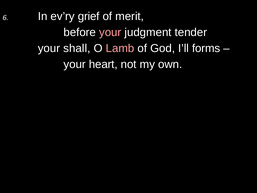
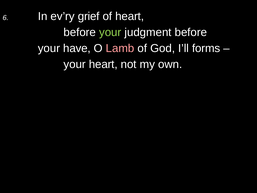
of merit: merit -> heart (130, 16)
your colour: pink -> light green (110, 32)
judgment tender: tender -> before (191, 32)
shall: shall -> have (77, 48)
